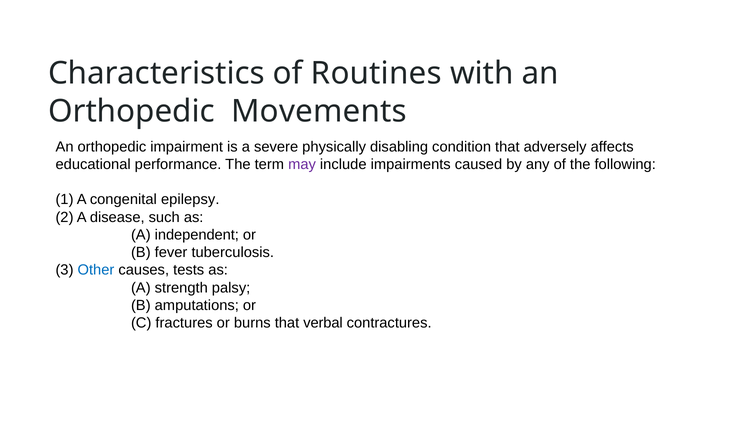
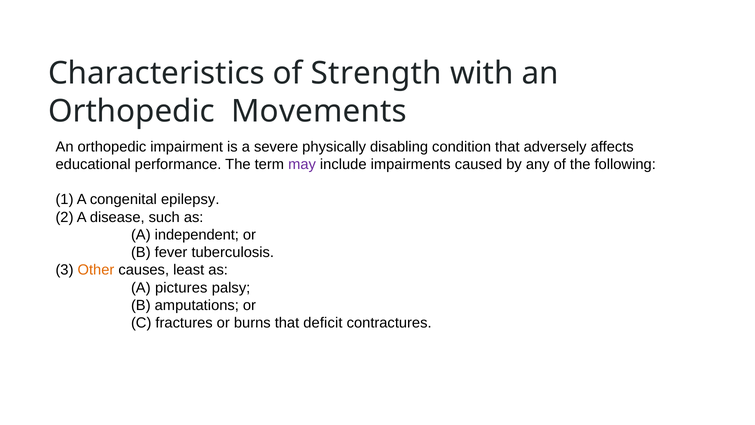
Routines: Routines -> Strength (376, 73)
Other colour: blue -> orange (96, 270)
tests: tests -> least (189, 270)
strength: strength -> pictures (181, 288)
verbal: verbal -> deficit (323, 323)
